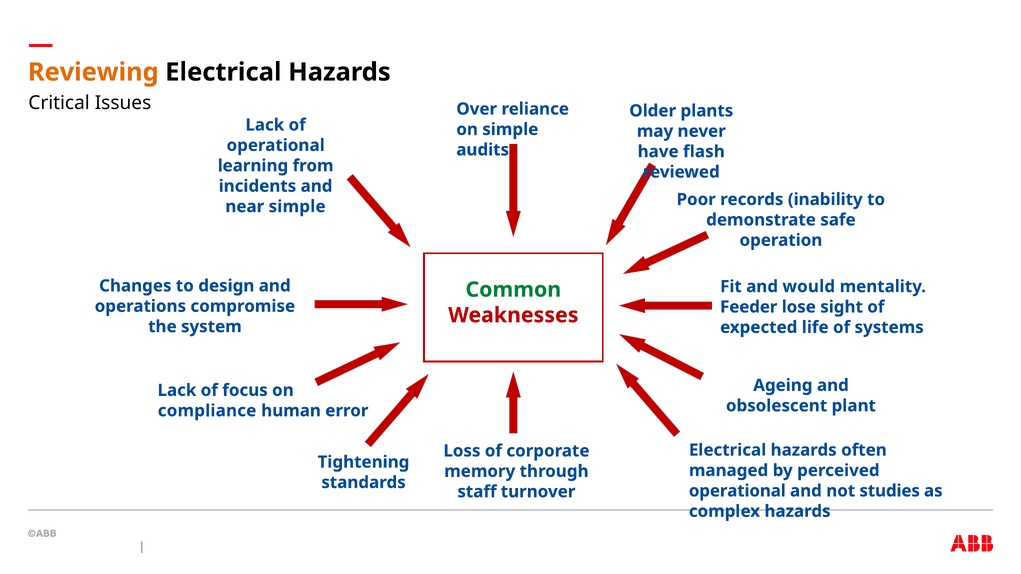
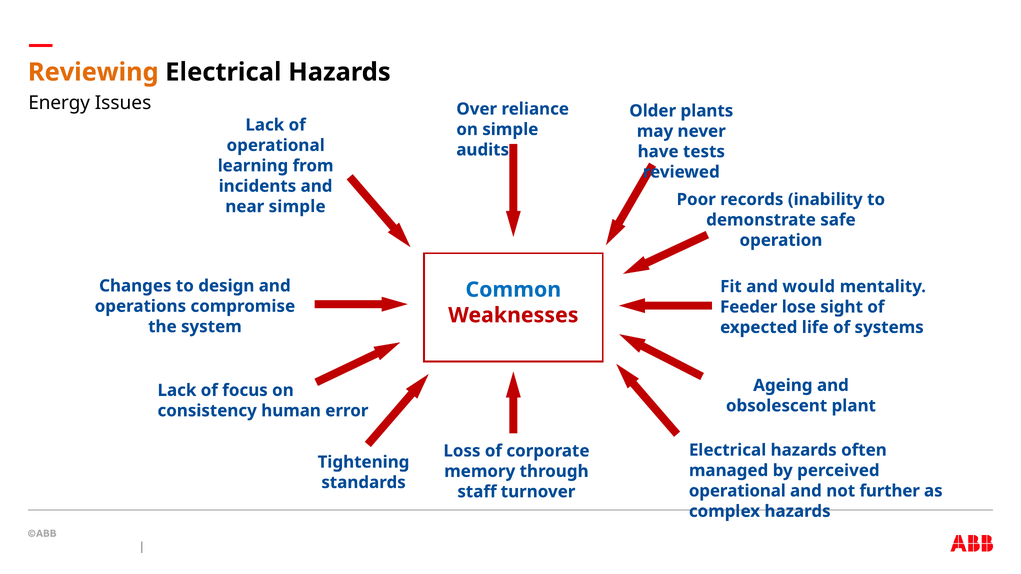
Critical: Critical -> Energy (59, 103)
flash: flash -> tests (704, 152)
Common colour: green -> blue (513, 290)
compliance: compliance -> consistency (207, 411)
studies: studies -> further (890, 491)
